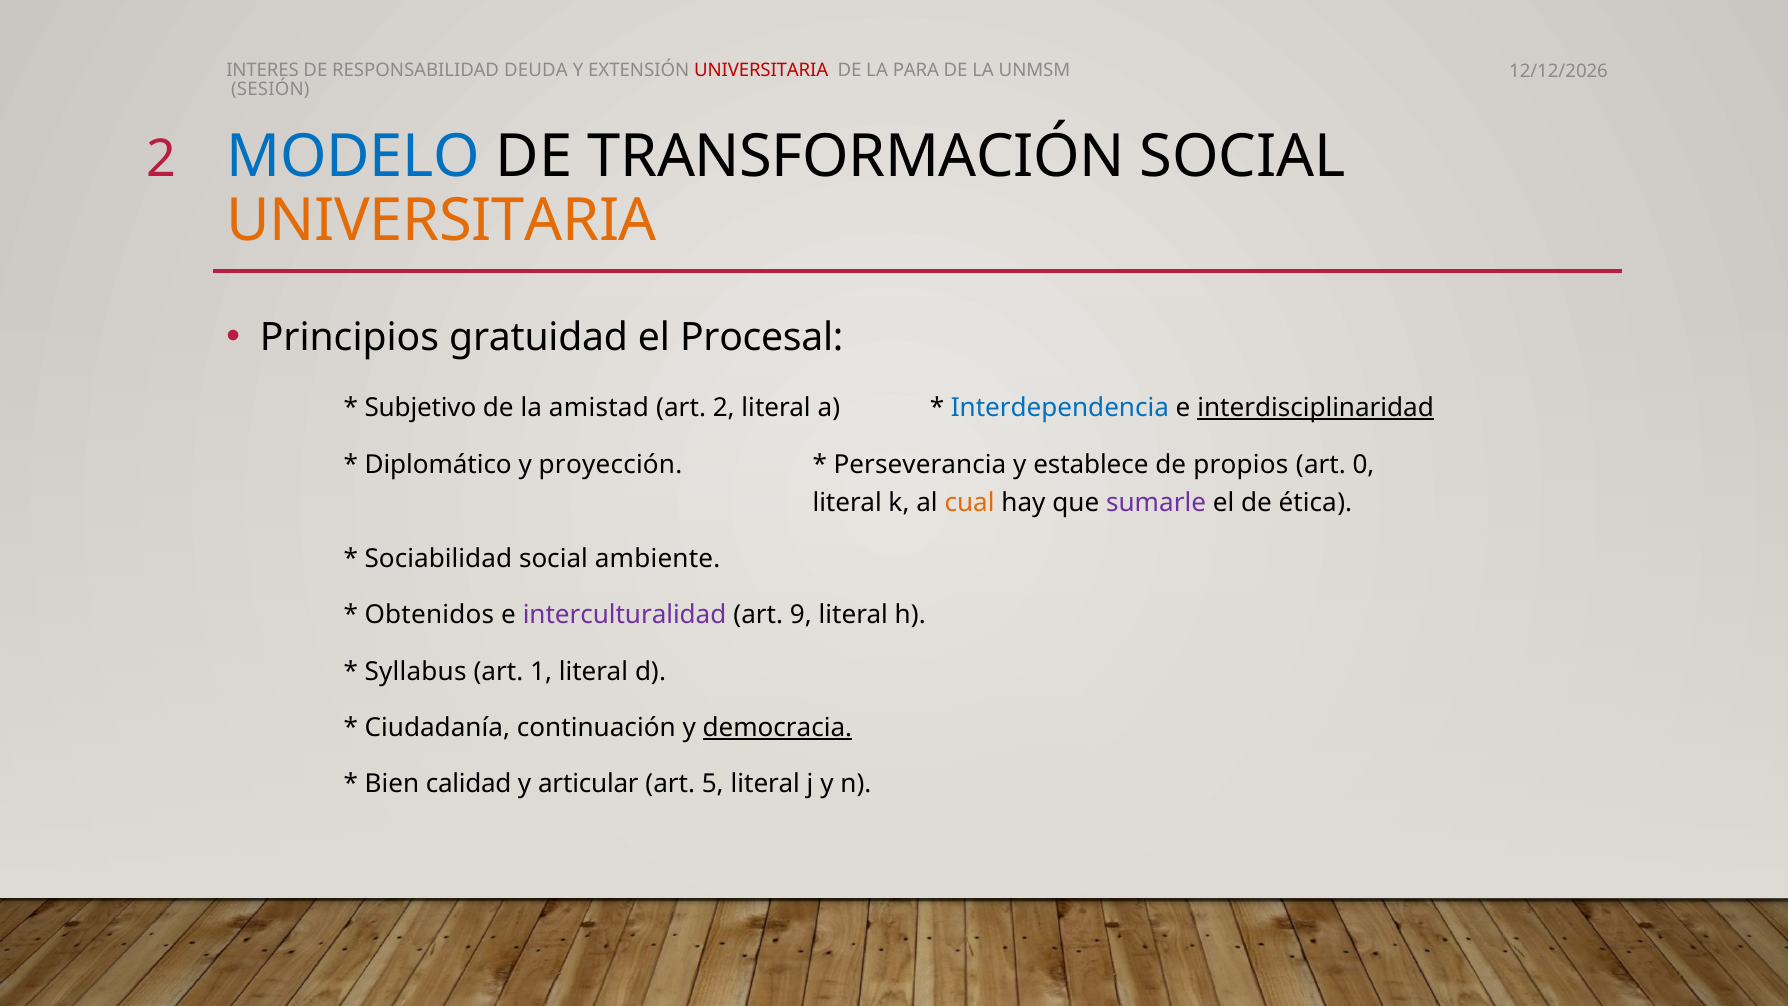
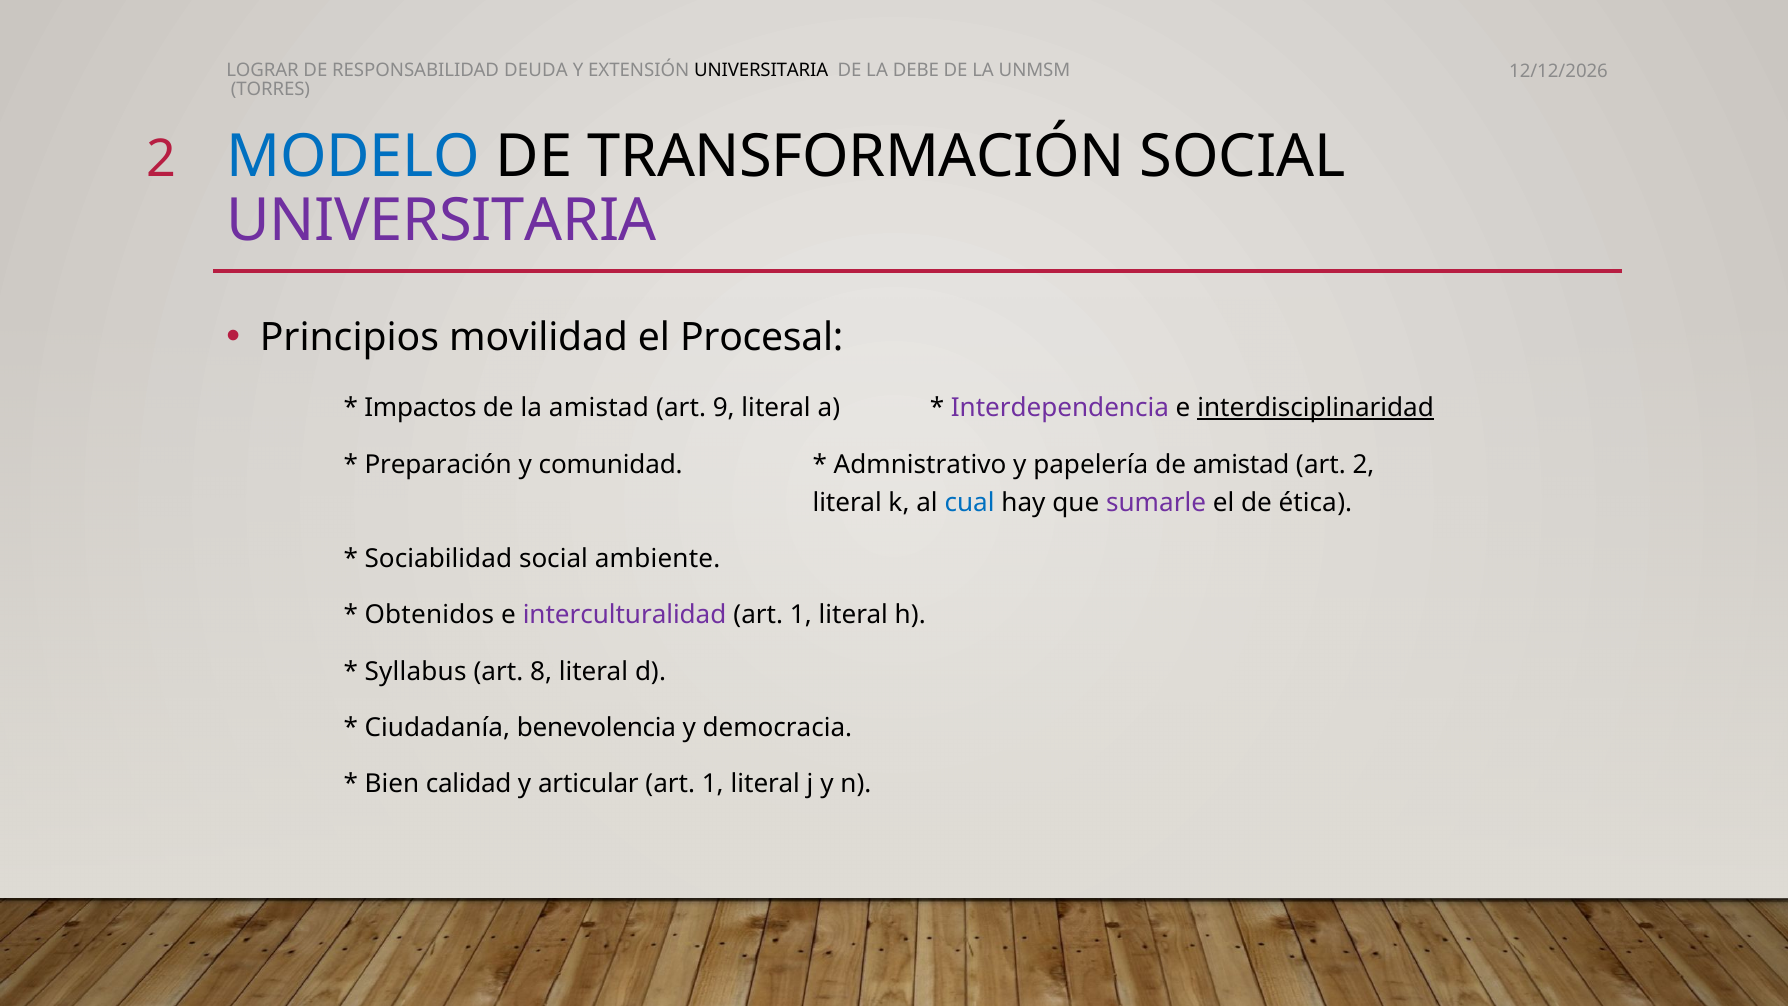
INTERES: INTERES -> LOGRAR (263, 71)
UNIVERSITARIA colour: red -> black (761, 71)
PARA: PARA -> DEBE (916, 71)
SESIÓN: SESIÓN -> TORRES (270, 89)
UNIVERSITARIA colour: orange -> purple (442, 221)
gratuidad: gratuidad -> movilidad (539, 338)
Subjetivo: Subjetivo -> Impactos (421, 408)
art 2: 2 -> 9 (724, 408)
Interdependencia colour: blue -> purple (1060, 408)
Diplomático: Diplomático -> Preparación (438, 465)
proyección: proyección -> comunidad (611, 465)
Perseverancia: Perseverancia -> Admnistrativo (920, 465)
establece: establece -> papelería (1091, 465)
de propios: propios -> amistad (1241, 465)
art 0: 0 -> 2 (1363, 465)
cual colour: orange -> blue (970, 503)
9: 9 -> 1 (801, 615)
1: 1 -> 8 (541, 671)
continuación: continuación -> benevolencia (596, 727)
democracia underline: present -> none (777, 727)
5: 5 -> 1 (713, 784)
